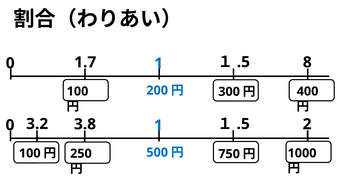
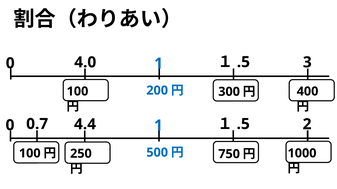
1.7: 1.7 -> 4.0 (85, 62)
8: 8 -> 3 (307, 62)
3.2: 3.2 -> 0.7 (37, 124)
3.8: 3.8 -> 4.4 (85, 125)
